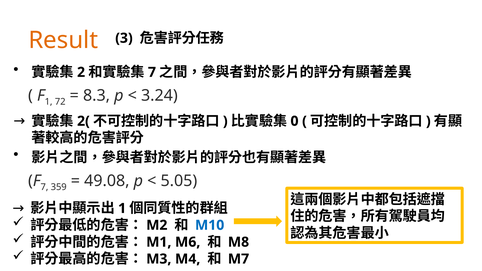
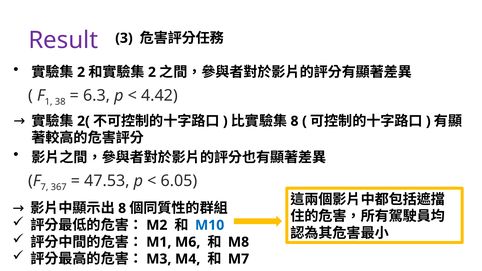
Result colour: orange -> purple (63, 40)
7: 7 -> 2 (152, 72)
72: 72 -> 38 (60, 102)
8.3: 8.3 -> 6.3 (97, 96)
3.24: 3.24 -> 4.42 (159, 96)
0: 0 -> 8 (294, 121)
359: 359 -> 367 (59, 187)
49.08: 49.08 -> 47.53 (107, 181)
5.05: 5.05 -> 6.05 (179, 181)
1: 1 -> 8 (122, 208)
